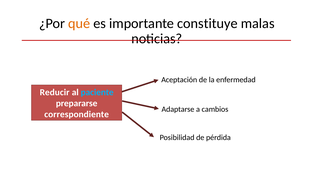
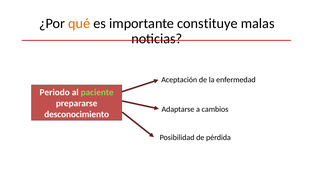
Reducir: Reducir -> Periodo (55, 92)
paciente colour: light blue -> light green (97, 92)
correspondiente: correspondiente -> desconocimiento (77, 115)
